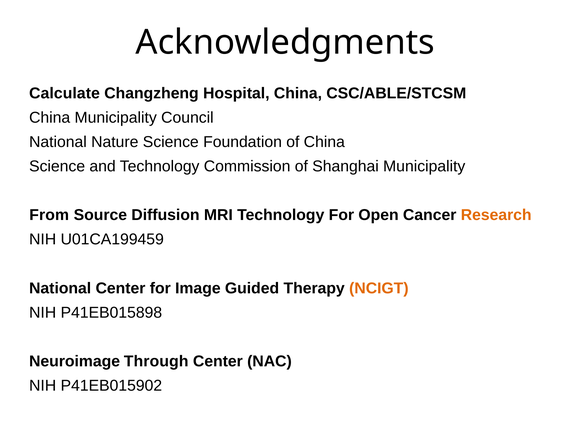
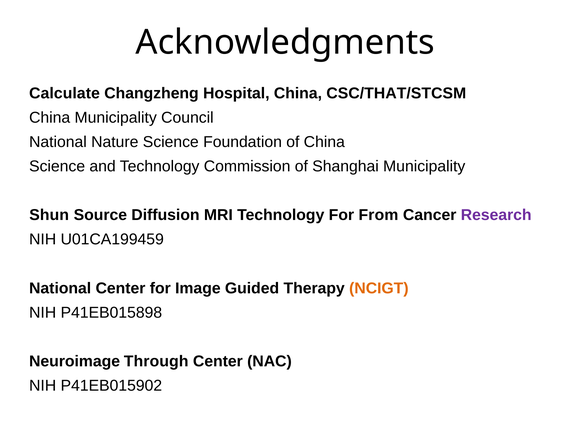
CSC/ABLE/STCSM: CSC/ABLE/STCSM -> CSC/THAT/STCSM (396, 93)
From: From -> Shun (49, 215)
Open: Open -> From (378, 215)
Research colour: orange -> purple (496, 215)
